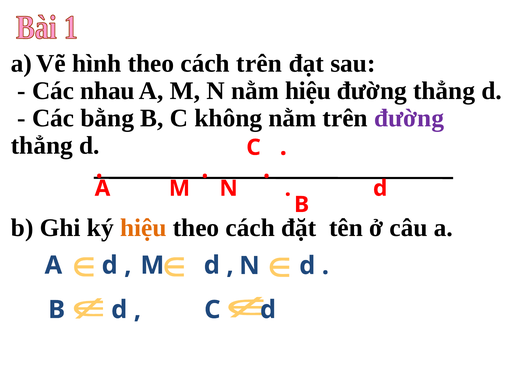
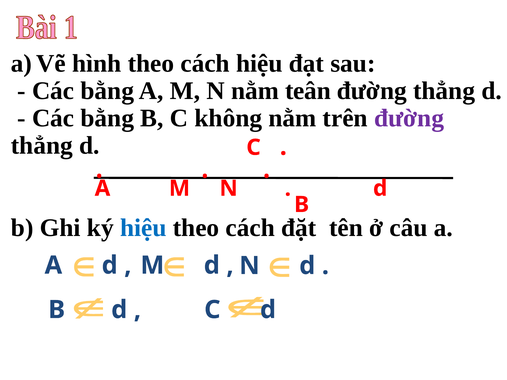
cách trên: trên -> hiệu (259, 64)
nhau: nhau -> bằng (107, 91)
nằm hiệu: hiệu -> teân (308, 91)
hiệu colour: orange -> blue (143, 228)
